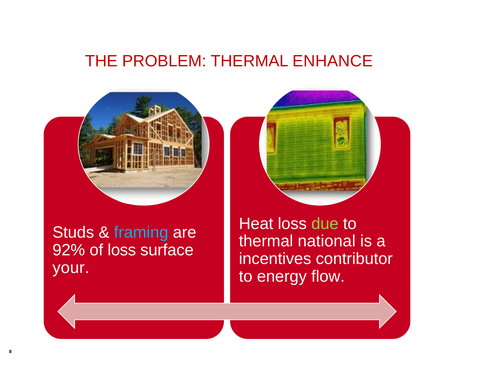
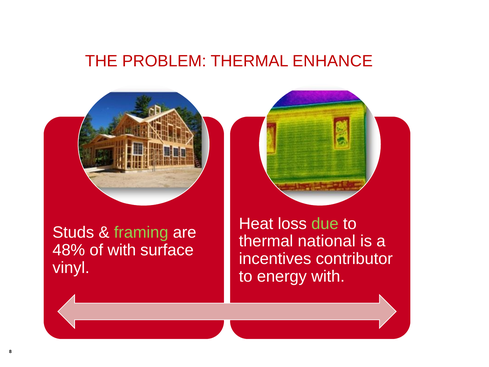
framing colour: light blue -> light green (141, 232)
92%: 92% -> 48% (69, 250)
of loss: loss -> with (122, 250)
your: your -> vinyl (71, 267)
energy flow: flow -> with (328, 276)
